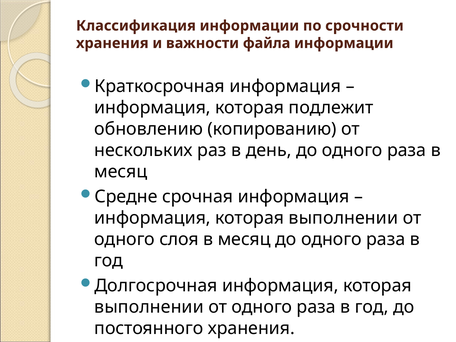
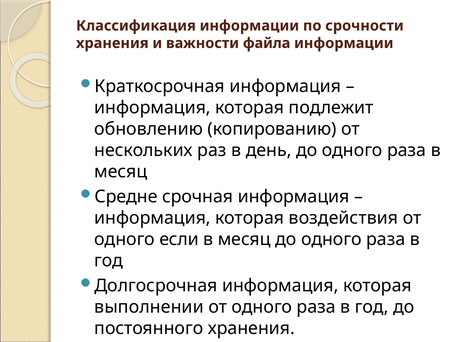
выполнении: выполнении -> воздействия (343, 218)
слоя: слоя -> если (179, 239)
